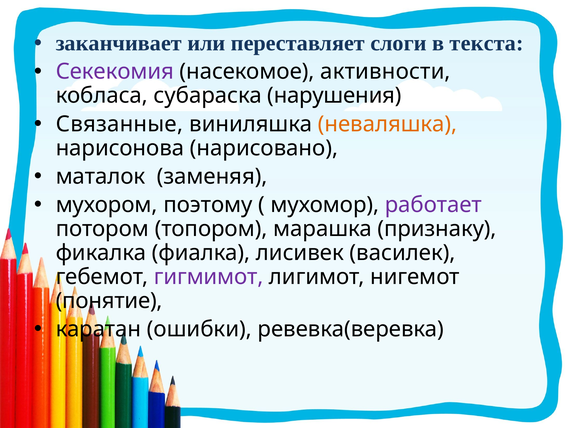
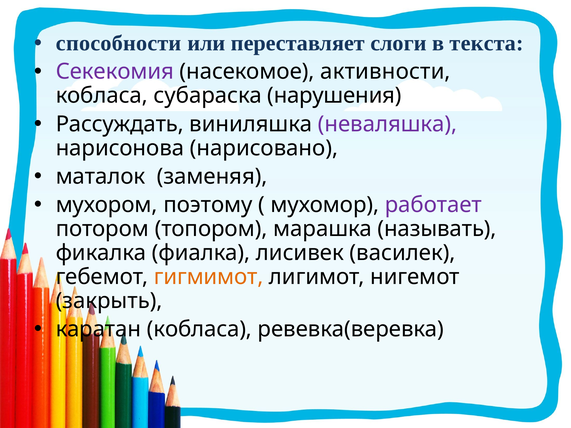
заканчивает: заканчивает -> способности (119, 43)
Связанные: Связанные -> Рассуждать (120, 124)
неваляшка colour: orange -> purple (388, 124)
признаку: признаку -> называть (437, 229)
гигмимот colour: purple -> orange (209, 277)
понятие: понятие -> закрыть (109, 301)
каратан ошибки: ошибки -> кобласа (199, 329)
